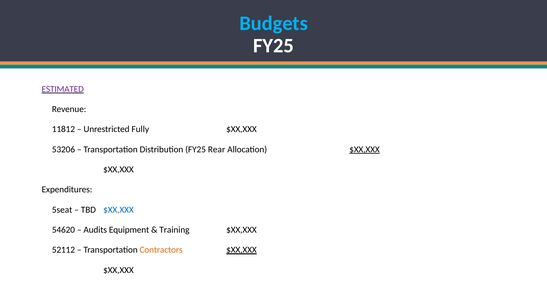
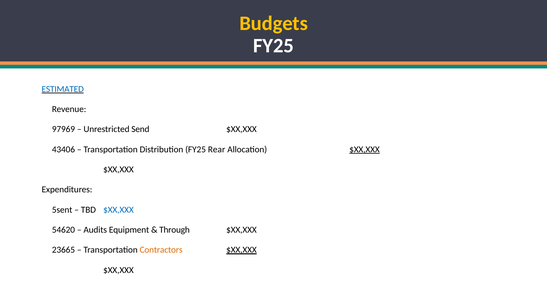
Budgets colour: light blue -> yellow (274, 23)
ESTIMATED colour: purple -> blue (63, 89)
11812: 11812 -> 97969 (63, 129)
Fully: Fully -> Send (140, 129)
53206: 53206 -> 43406 (63, 149)
5seat: 5seat -> 5sent (62, 210)
Training: Training -> Through (175, 230)
52112: 52112 -> 23665 (63, 250)
